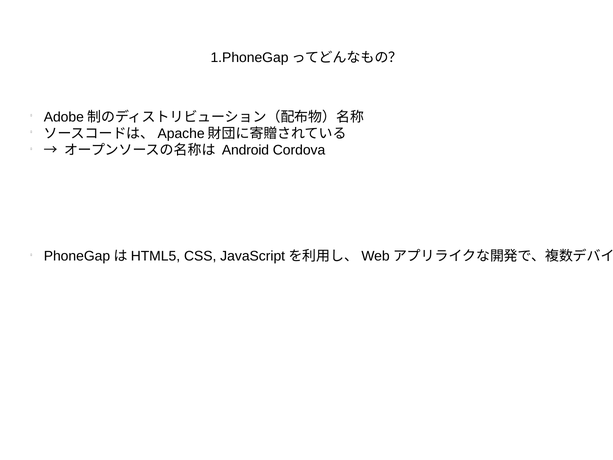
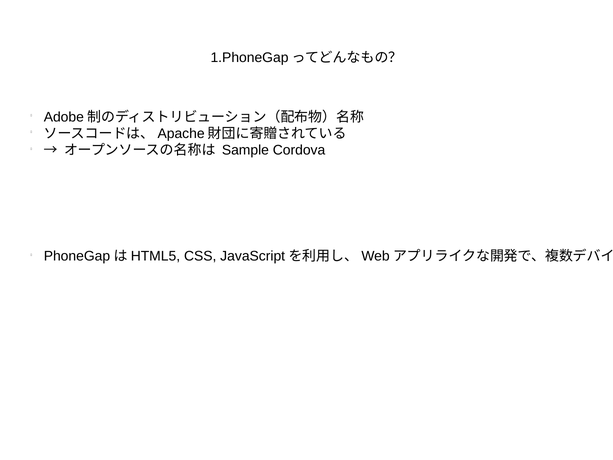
Android: Android -> Sample (245, 150)
